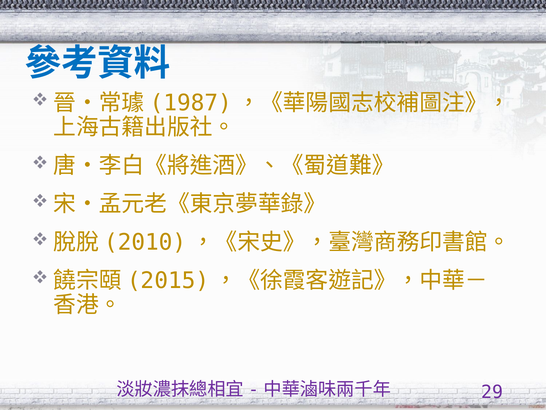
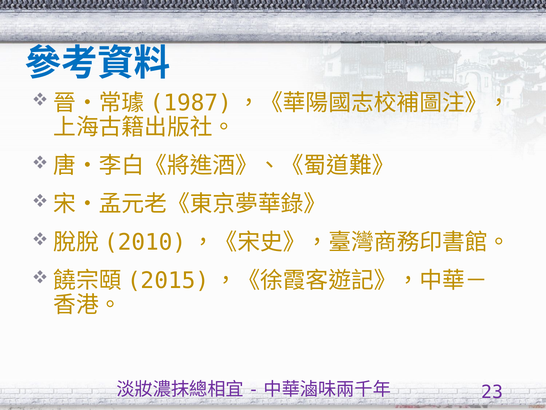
29: 29 -> 23 (492, 392)
